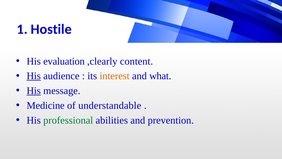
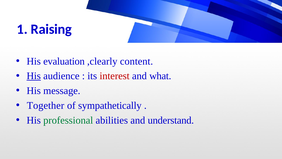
Hostile: Hostile -> Raising (51, 29)
interest colour: orange -> red (115, 76)
His underline: present -> none (34, 91)
Medicine: Medicine -> Together (46, 105)
understandable: understandable -> sympathetically (110, 105)
prevention: prevention -> understand (171, 120)
